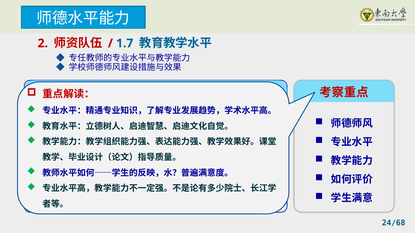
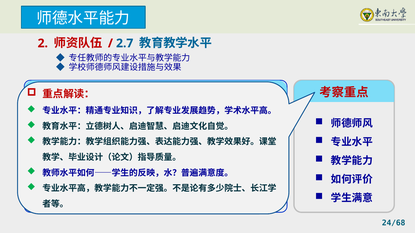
1.7: 1.7 -> 2.7 (125, 43)
